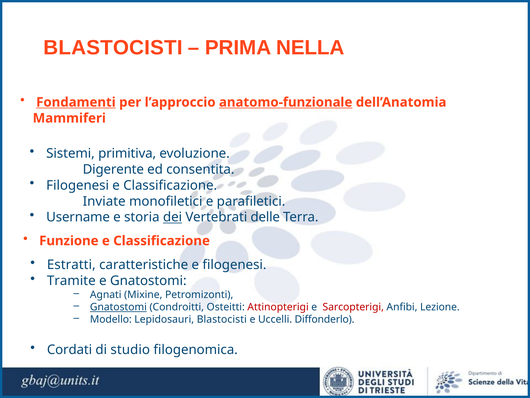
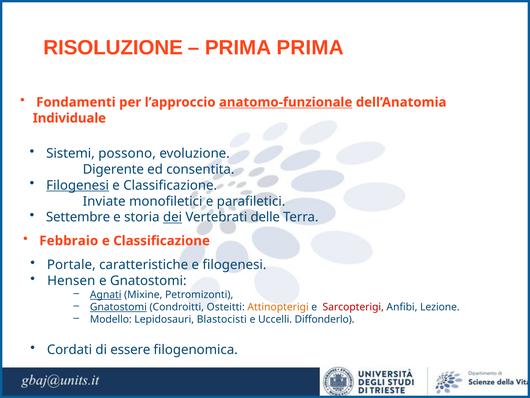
BLASTOCISTI: BLASTOCISTI -> RISOLUZIONE (113, 48)
PRIMA NELLA: NELLA -> PRIMA (310, 48)
Fondamenti underline: present -> none (76, 102)
Mammiferi: Mammiferi -> Individuale (69, 118)
primitiva: primitiva -> possono (127, 153)
Filogenesi underline: none -> present (78, 185)
Username: Username -> Settembre (78, 217)
Funzione: Funzione -> Febbraio (69, 241)
Estratti: Estratti -> Portale (71, 265)
Tramite: Tramite -> Hensen (71, 280)
Agnati underline: none -> present (106, 294)
Attinopterigi colour: red -> orange (278, 307)
studio: studio -> essere (130, 349)
